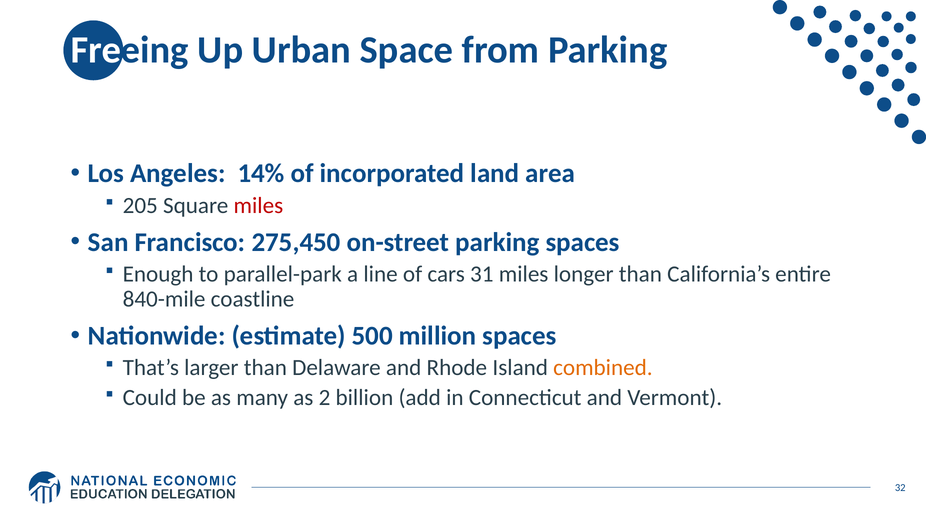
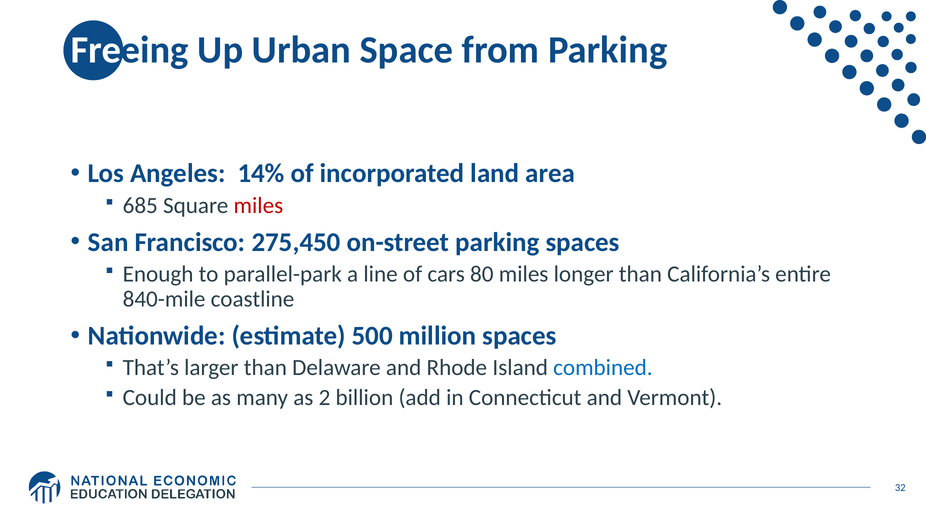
205: 205 -> 685 (140, 205)
31: 31 -> 80 (482, 274)
combined colour: orange -> blue (603, 368)
